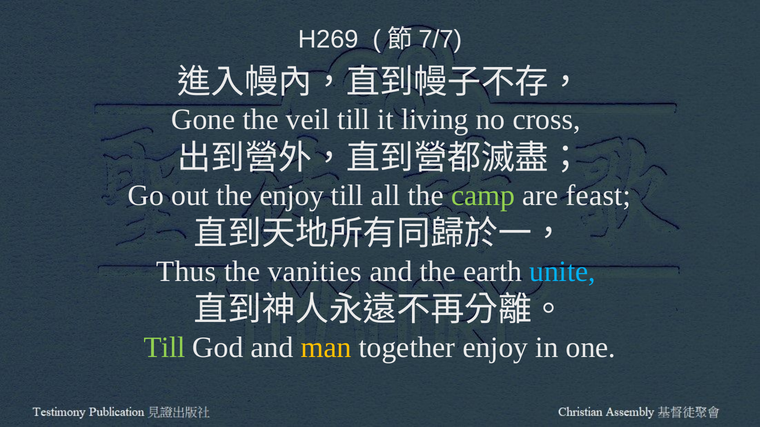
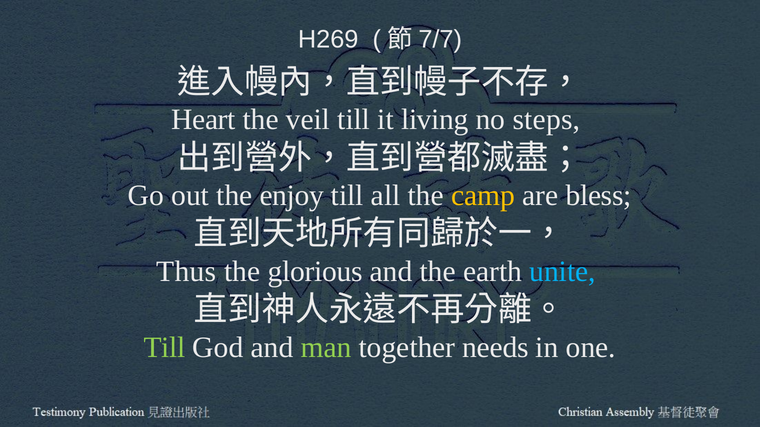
Gone: Gone -> Heart (203, 120)
cross: cross -> steps (546, 120)
camp colour: light green -> yellow (483, 196)
feast: feast -> bless (599, 196)
vanities: vanities -> glorious (315, 272)
man colour: yellow -> light green (326, 348)
together enjoy: enjoy -> needs (496, 348)
